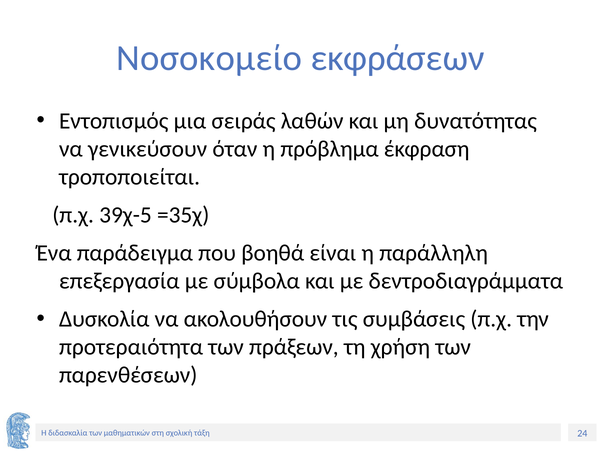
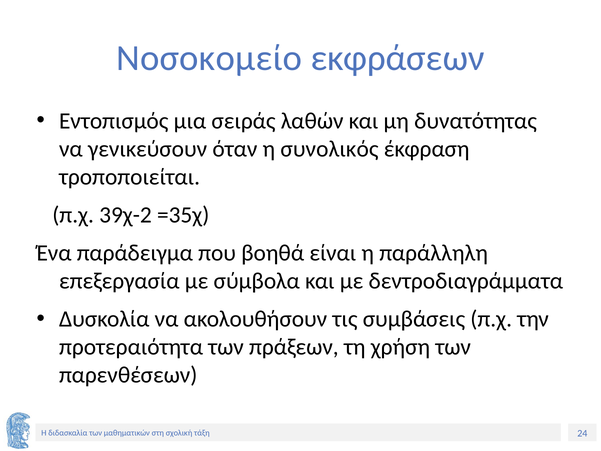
πρόβλημα: πρόβλημα -> συνολικός (329, 149)
39χ-5: 39χ-5 -> 39χ-2 (125, 215)
